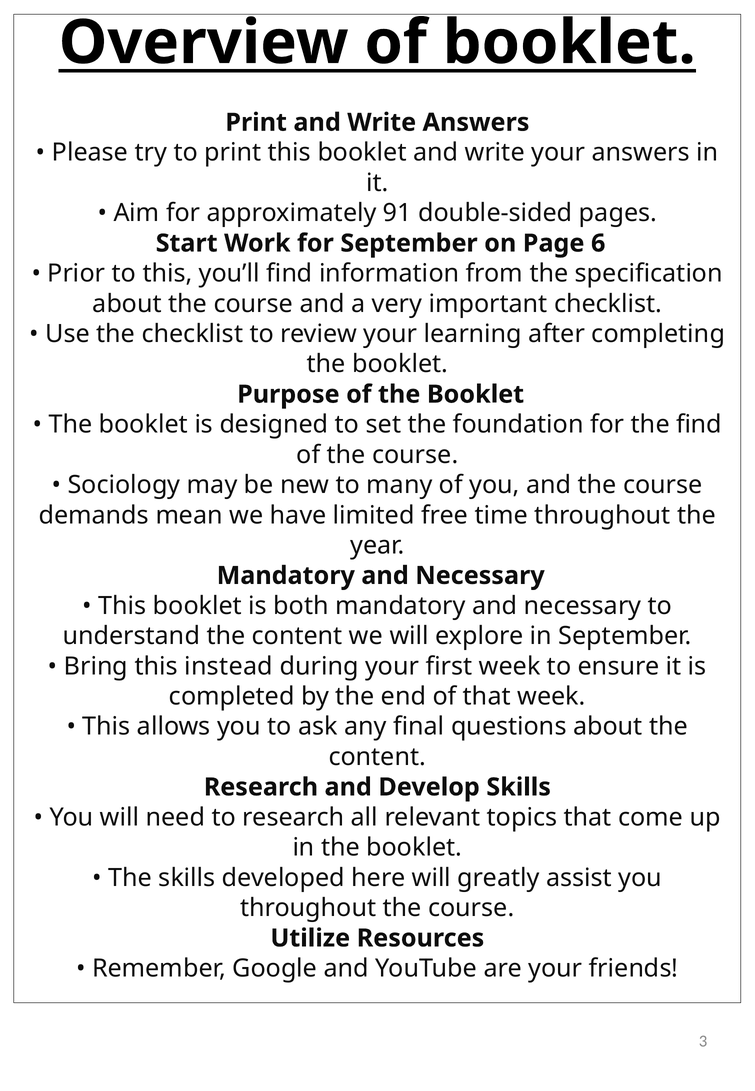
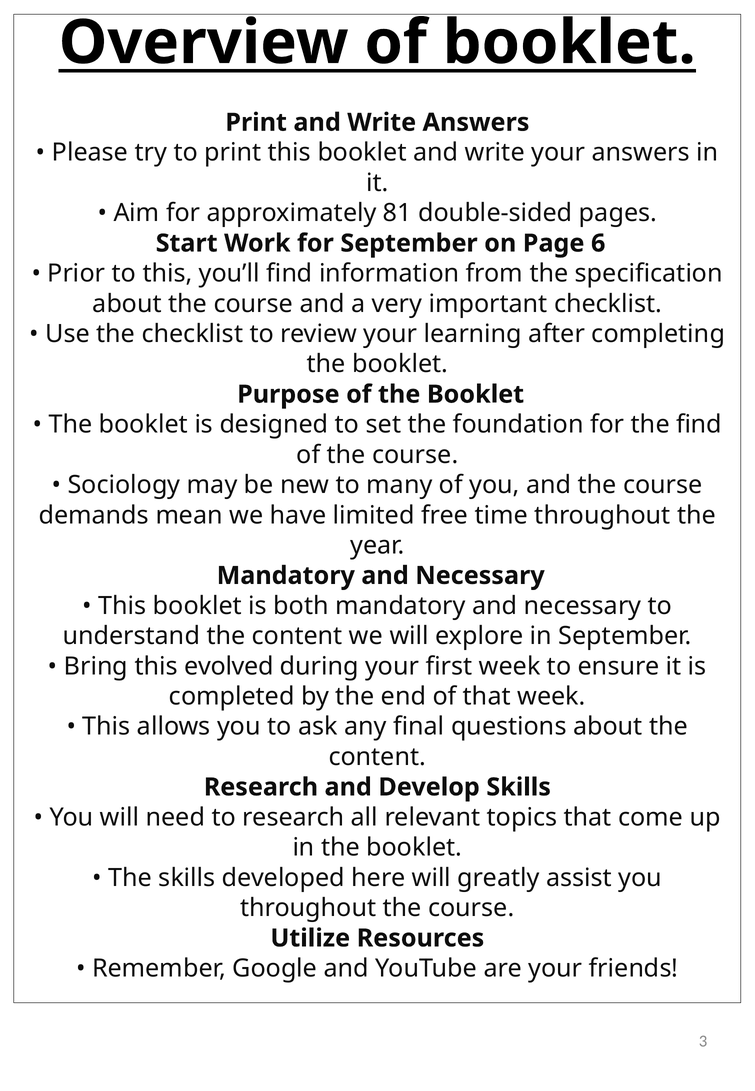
91: 91 -> 81 (397, 213)
instead: instead -> evolved (229, 666)
